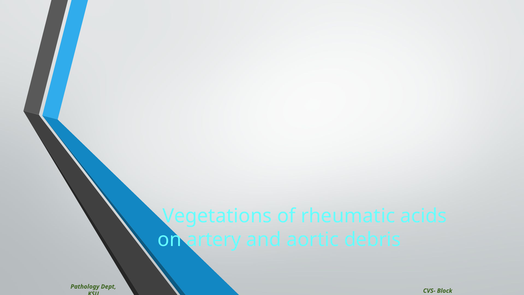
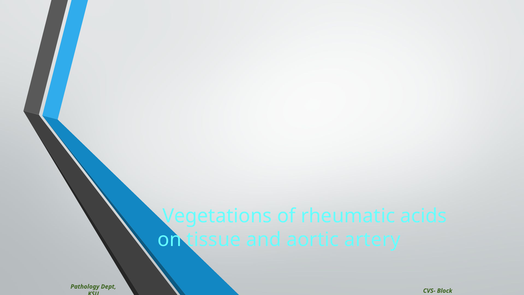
artery: artery -> tissue (214, 239)
debris: debris -> artery (372, 239)
